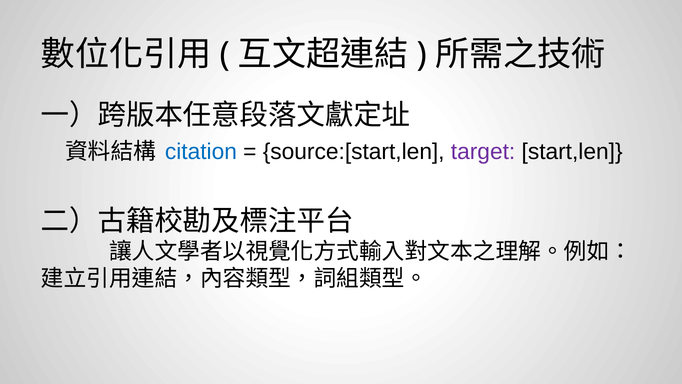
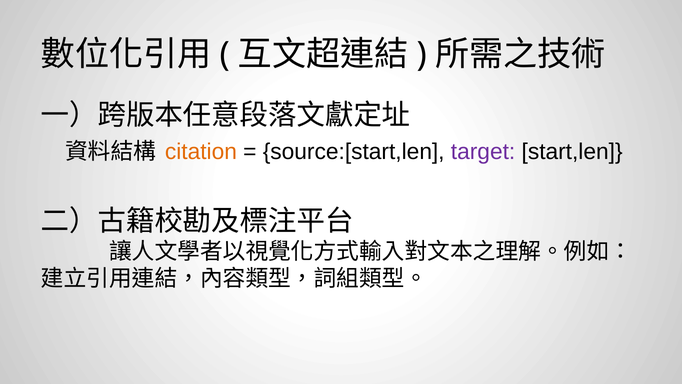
citation colour: blue -> orange (201, 151)
